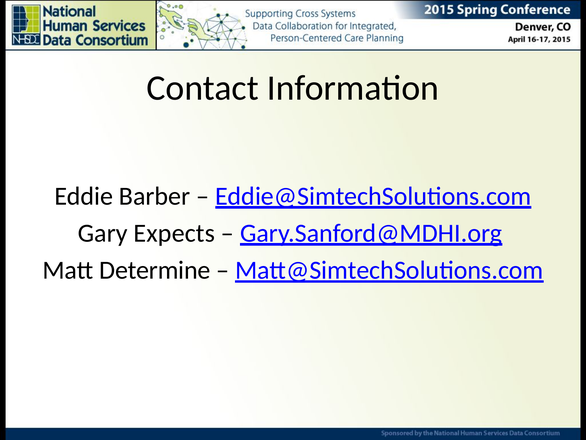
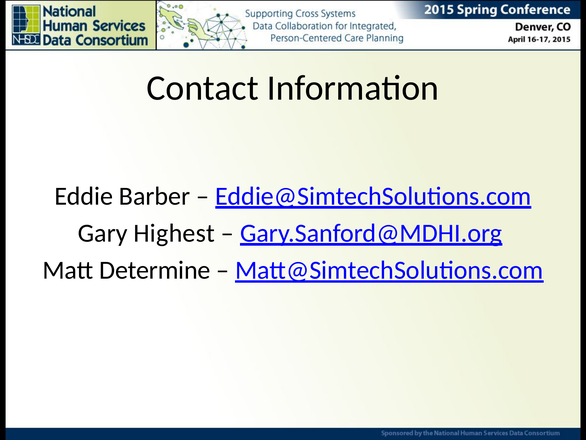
Expects: Expects -> Highest (174, 233)
